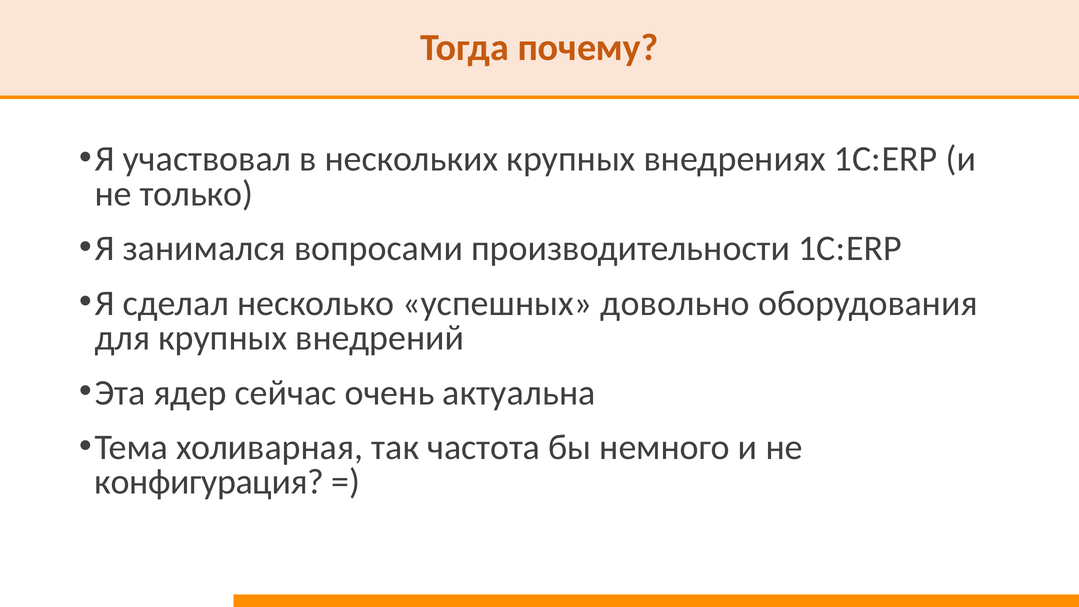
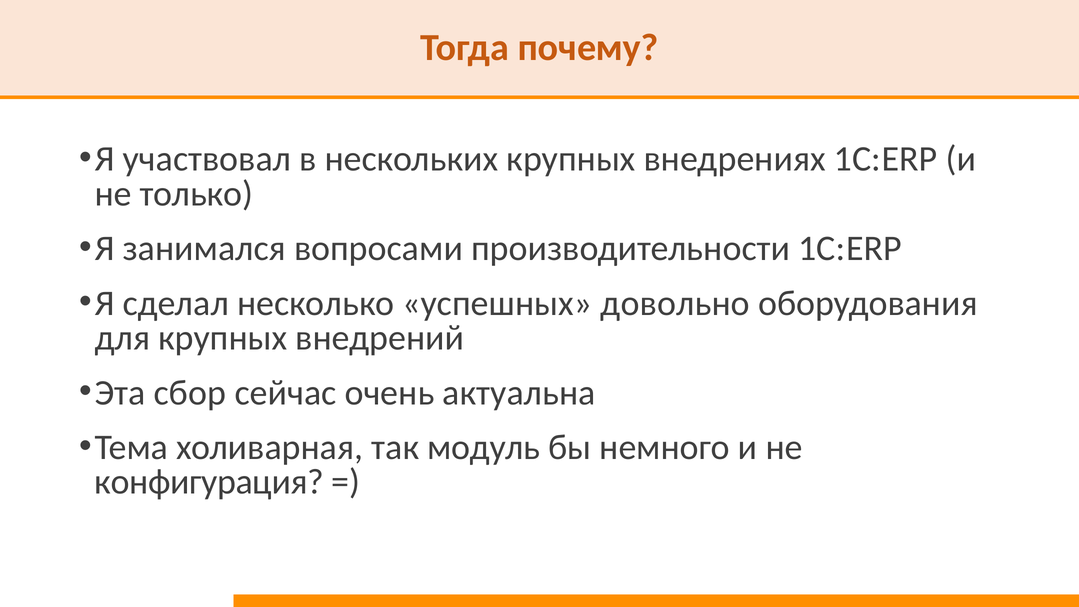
ядер: ядер -> сбор (190, 393)
частота: частота -> модуль (484, 447)
